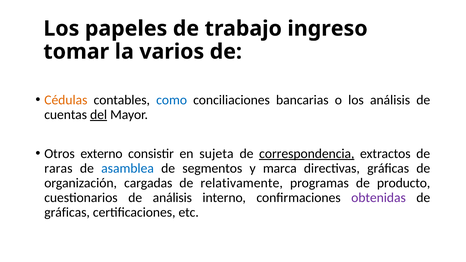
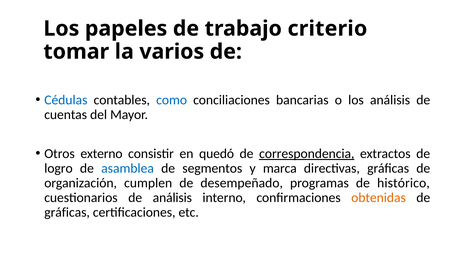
ingreso: ingreso -> criterio (327, 29)
Cédulas colour: orange -> blue (66, 100)
del underline: present -> none (99, 115)
sujeta: sujeta -> quedó (217, 154)
raras: raras -> logro (58, 168)
cargadas: cargadas -> cumplen (148, 183)
relativamente: relativamente -> desempeñado (242, 183)
producto: producto -> histórico (403, 183)
obtenidas colour: purple -> orange (379, 198)
